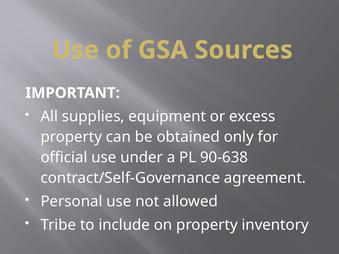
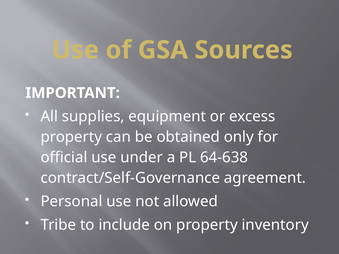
90-638: 90-638 -> 64-638 (224, 158)
